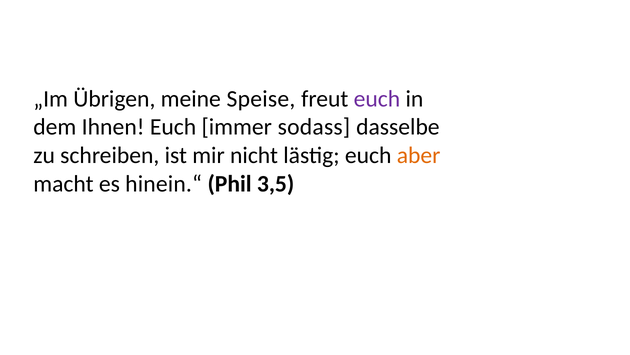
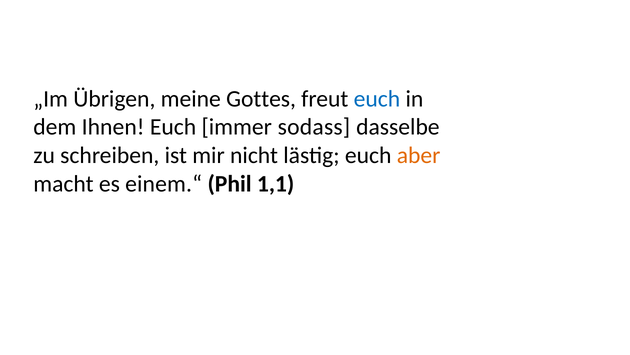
Speise: Speise -> Gottes (261, 99)
euch colour: purple -> blue (377, 99)
hinein.“: hinein.“ -> einem.“ (164, 184)
3,5: 3,5 -> 1,1 (276, 184)
